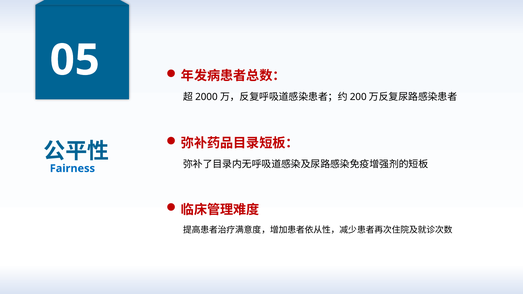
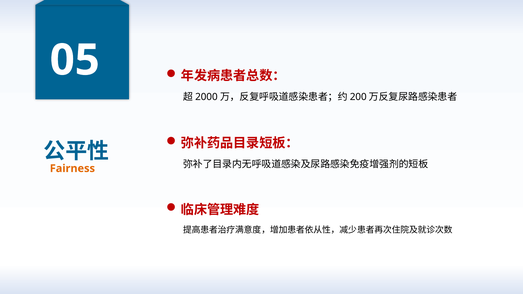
Fairness colour: blue -> orange (72, 169)
